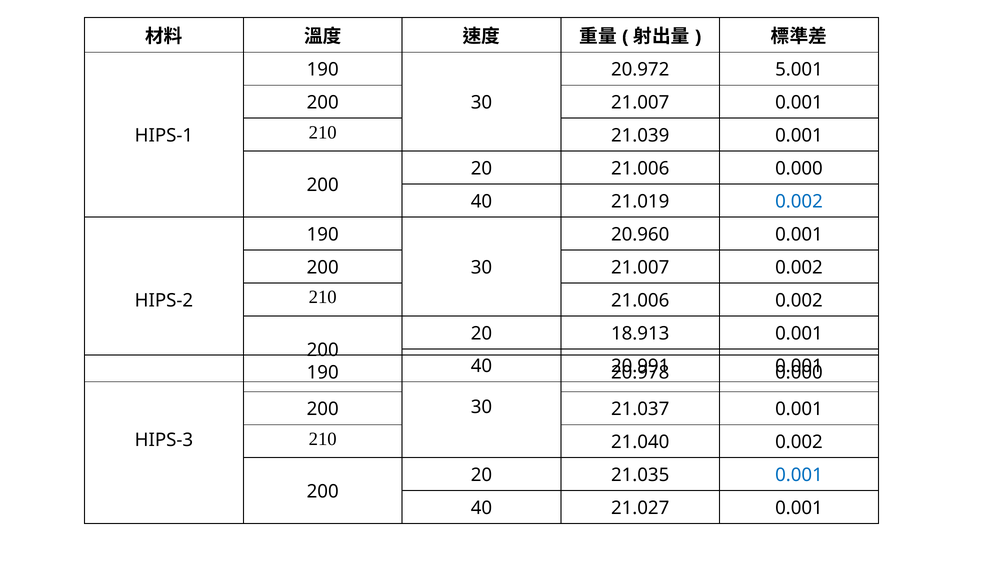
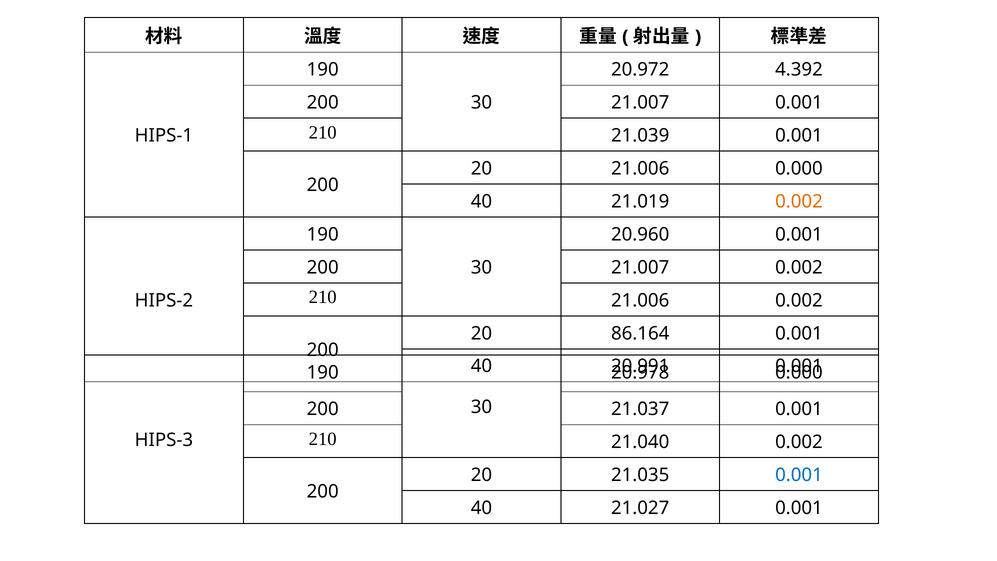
5.001: 5.001 -> 4.392 (799, 70)
0.002 colour: blue -> orange (799, 201)
18.913: 18.913 -> 86.164 (640, 333)
